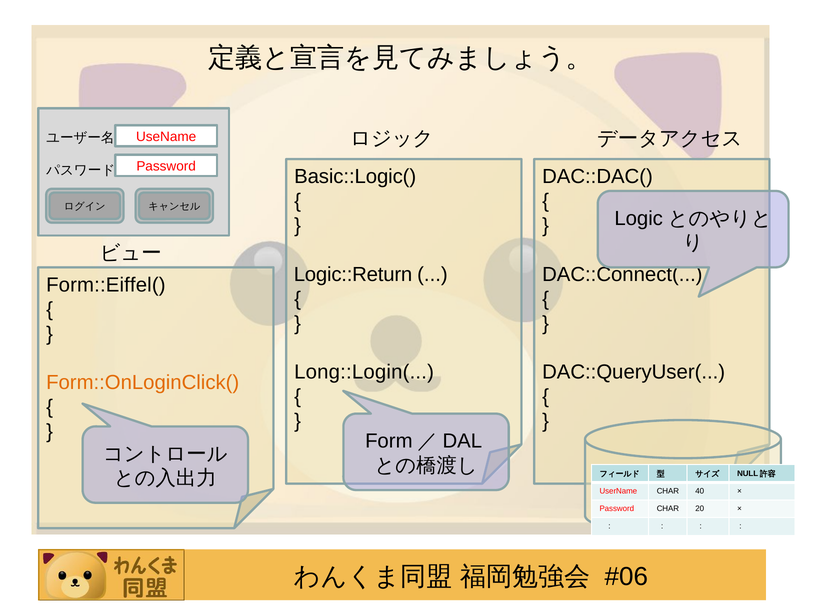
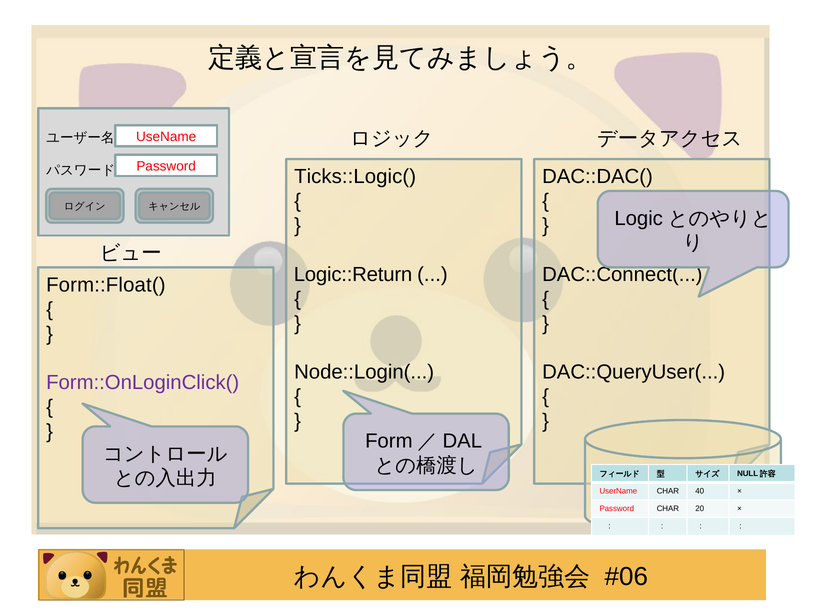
Basic::Logic(: Basic::Logic( -> Ticks::Logic( (355, 177)
Form::Eiffel(: Form::Eiffel( -> Form::Float( (106, 285)
Long::Login(: Long::Login( -> Node::Login( (364, 372)
Form::OnLoginClick( colour: orange -> purple (143, 382)
